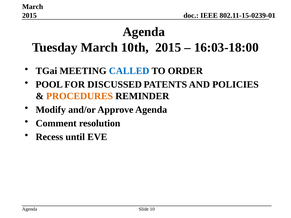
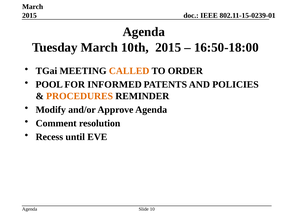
16:03-18:00: 16:03-18:00 -> 16:50-18:00 (226, 47)
CALLED colour: blue -> orange (129, 71)
DISCUSSED: DISCUSSED -> INFORMED (115, 85)
